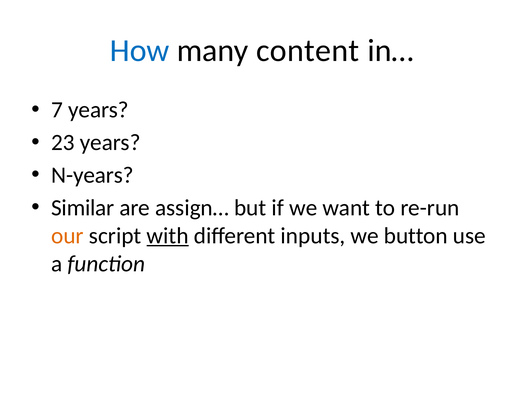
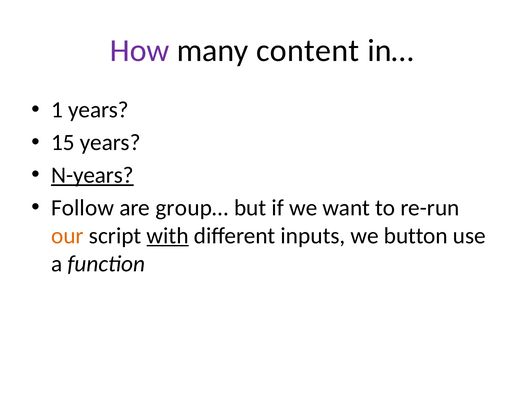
How colour: blue -> purple (140, 51)
7: 7 -> 1 (57, 110)
23: 23 -> 15 (63, 143)
N-years underline: none -> present (92, 175)
Similar: Similar -> Follow (83, 208)
assign…: assign… -> group… (192, 208)
